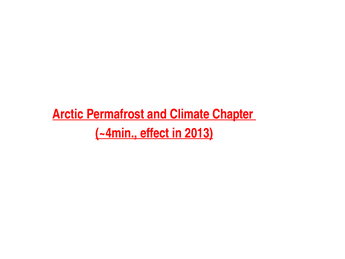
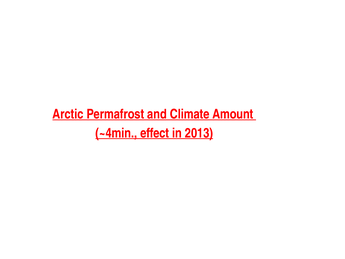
Chapter: Chapter -> Amount (233, 114)
